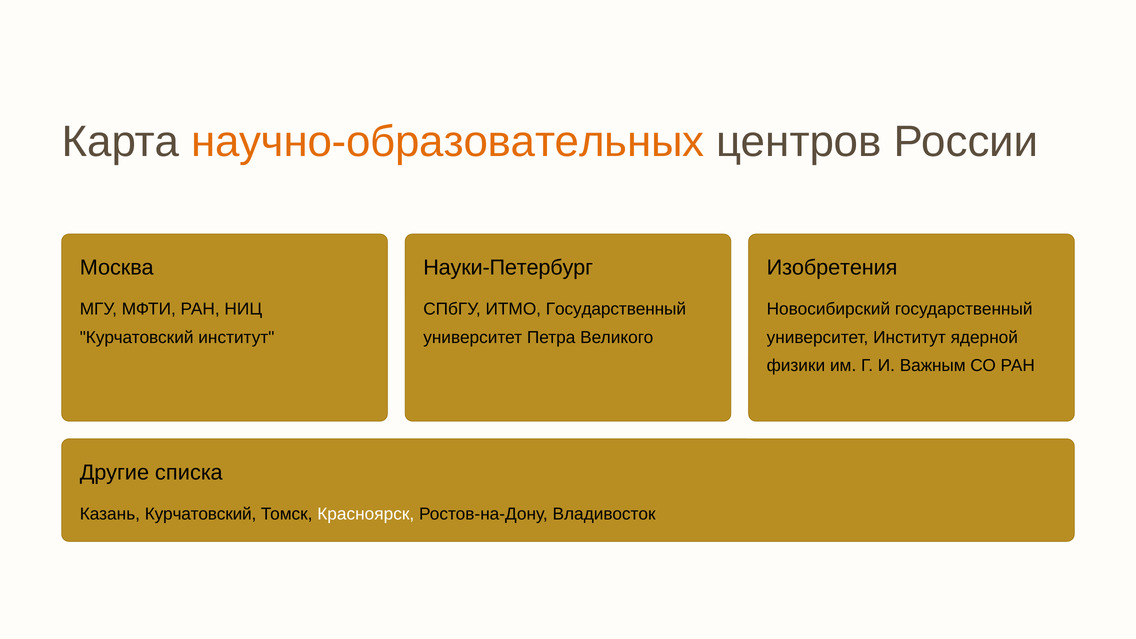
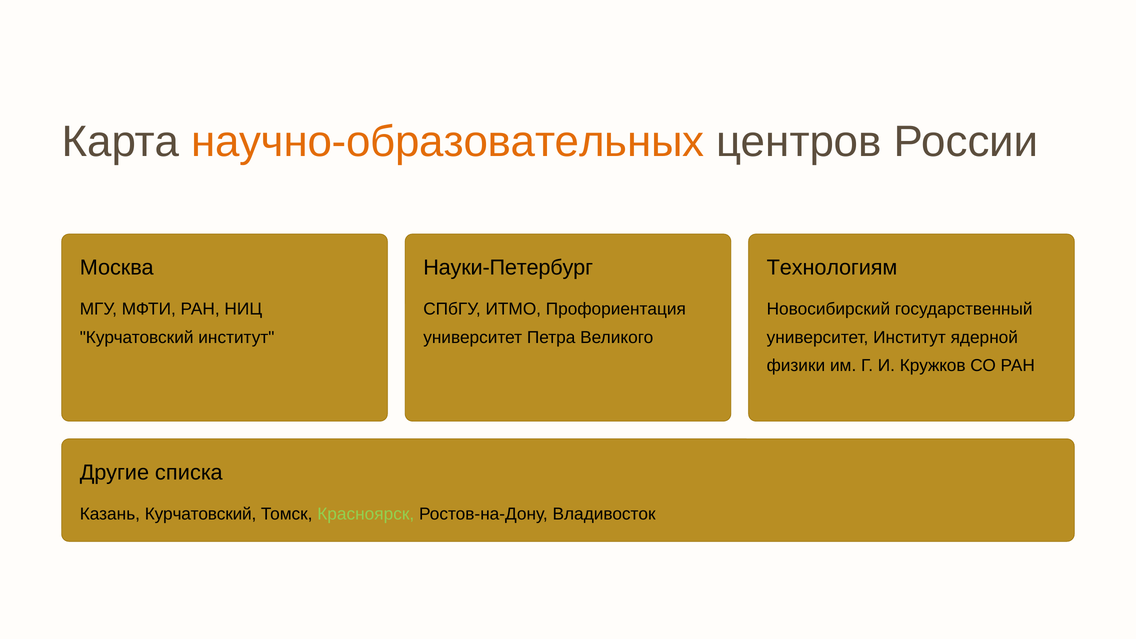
Изобретения: Изобретения -> Технологиям (832, 268)
ИТМО Государственный: Государственный -> Профориентация (616, 309)
Важным: Важным -> Кружков (933, 365)
Красноярск colour: white -> light green (366, 514)
